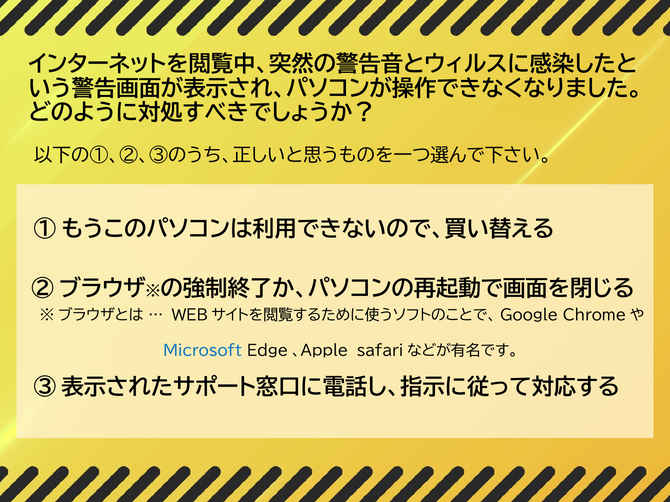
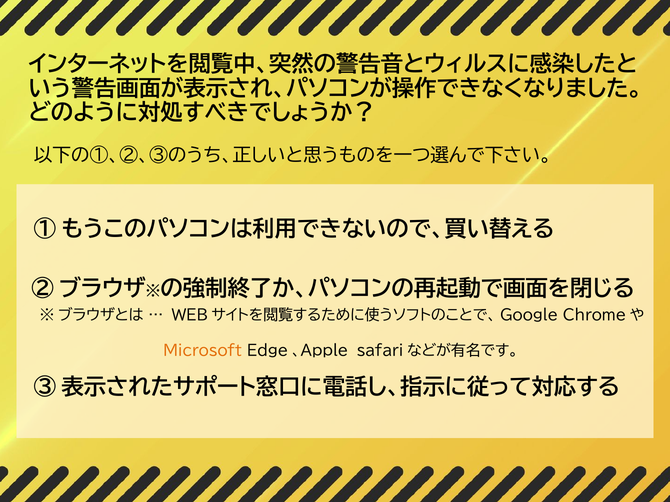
Microsoft colour: blue -> orange (203, 351)
